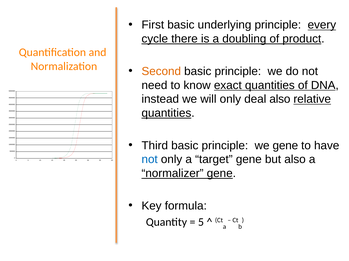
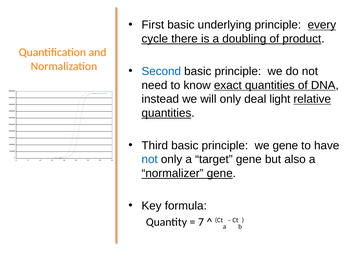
Second colour: orange -> blue (161, 71)
deal also: also -> light (280, 99)
5: 5 -> 7 (201, 223)
